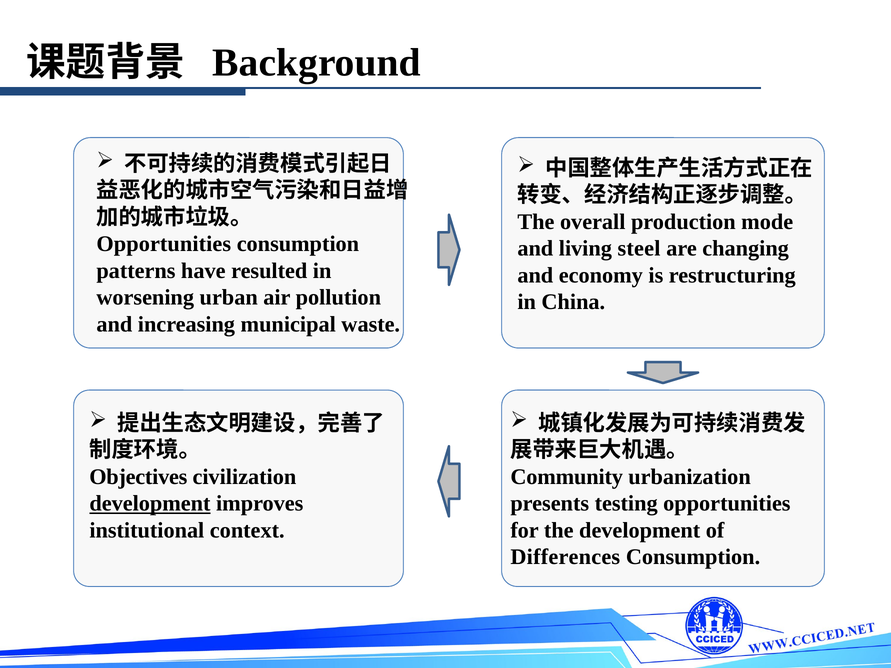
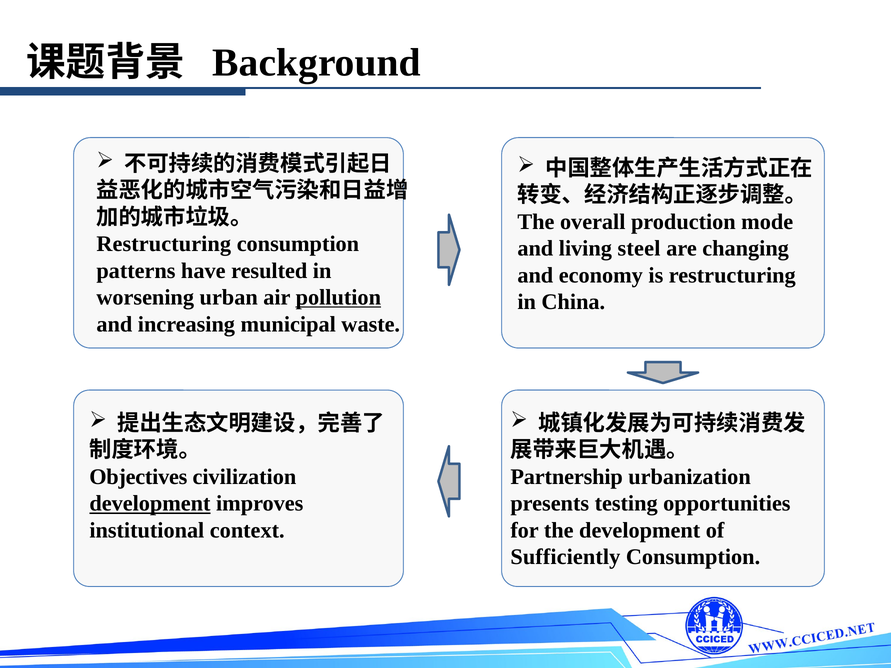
Opportunities: Opportunities -> Restructuring (164, 244)
pollution underline: none -> present (338, 298)
Community: Community -> Partnership (567, 477)
Differences: Differences -> Sufficiently (565, 557)
